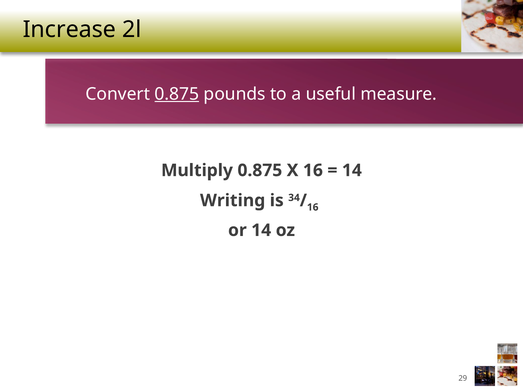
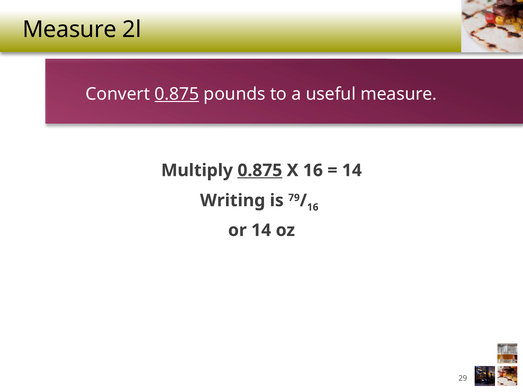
Increase: Increase -> Measure (69, 30)
0.875 underline: none -> present (260, 170)
34: 34 -> 79 (294, 198)
